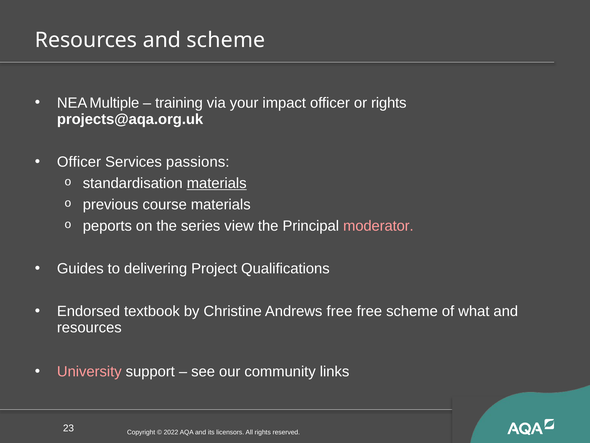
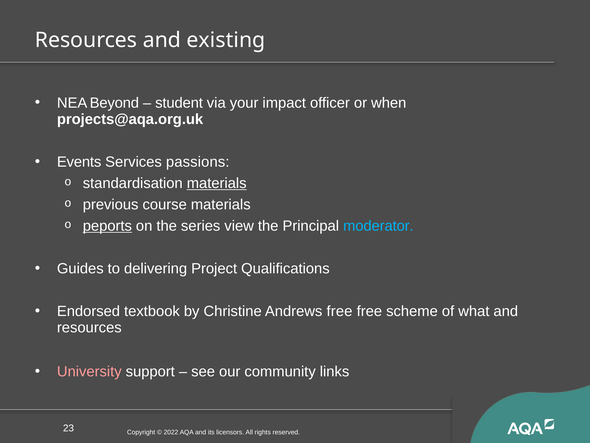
and scheme: scheme -> existing (226, 40)
Multiple: Multiple -> Beyond (114, 103)
training: training -> student (179, 103)
or rights: rights -> when (389, 103)
Officer: Officer -> Events (79, 162)
peports underline: none -> present (107, 226)
moderator colour: pink -> light blue (378, 226)
